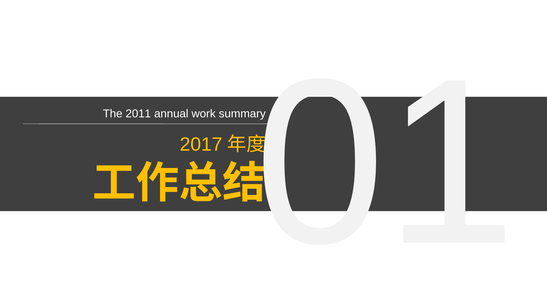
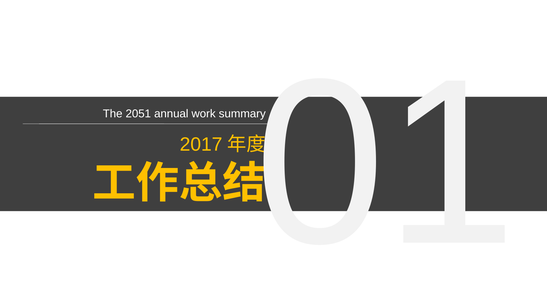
2011: 2011 -> 2051 (138, 114)
